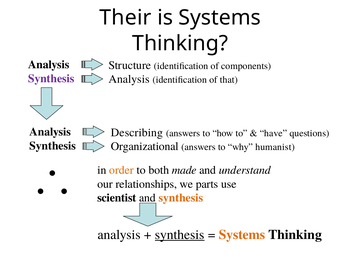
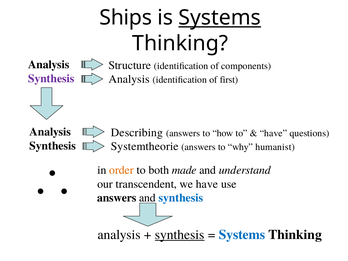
Their: Their -> Ships (126, 18)
Systems underline: none -> present (220, 18)
that: that -> first (229, 80)
Organizational: Organizational -> Systemtheorie (145, 146)
relationships: relationships -> transcendent (146, 184)
we parts: parts -> have (207, 184)
scientist: scientist -> answers (117, 198)
synthesis colour: orange -> blue (181, 198)
Systems colour: orange -> blue (242, 235)
